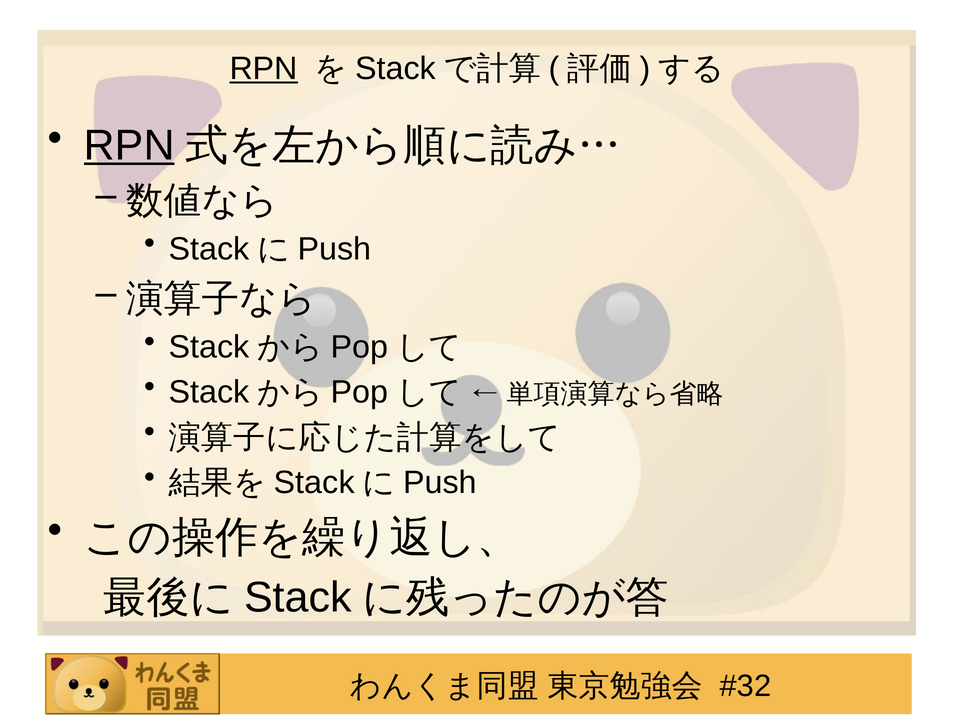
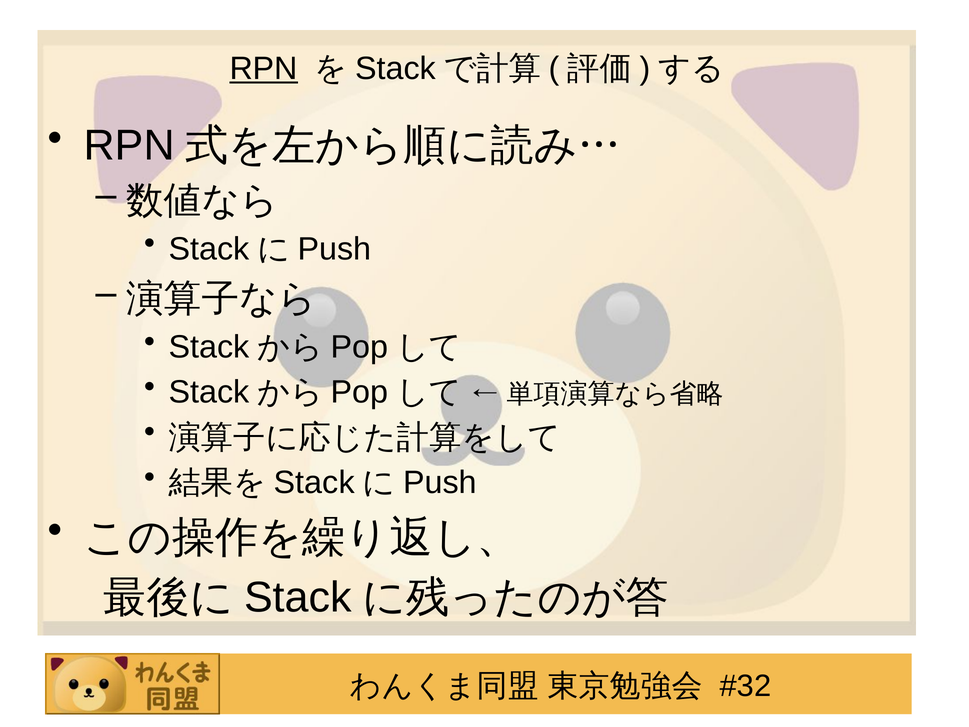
RPN underline: present -> none (129, 145)
